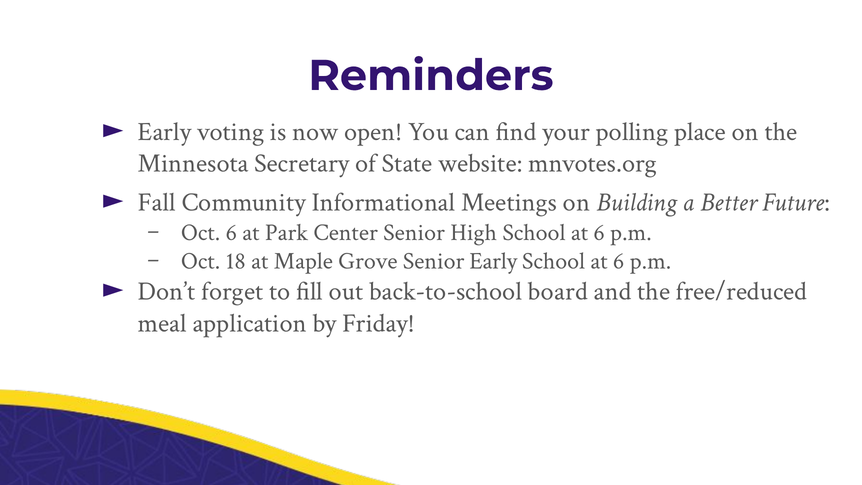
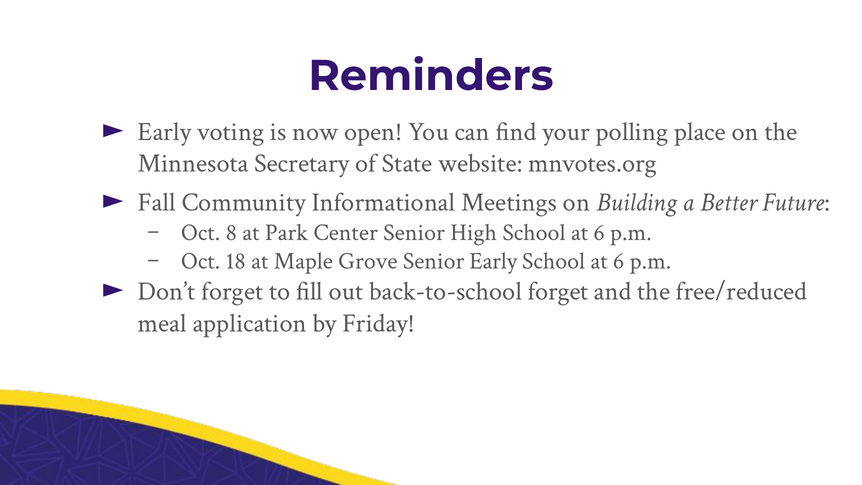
Oct 6: 6 -> 8 (231, 232)
back-to-school board: board -> forget (558, 291)
